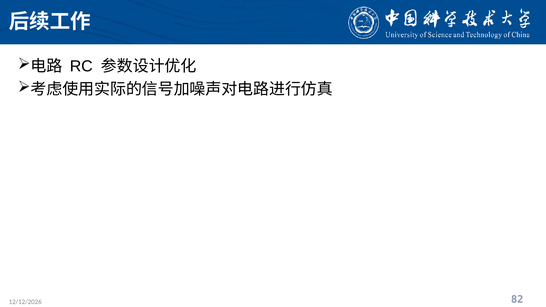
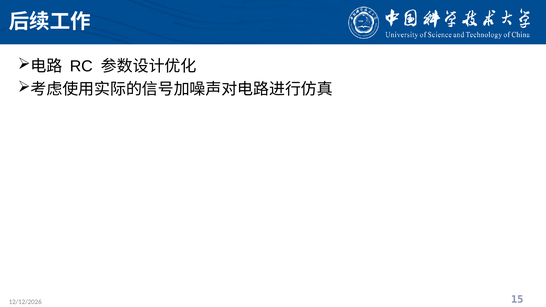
82: 82 -> 15 (517, 300)
